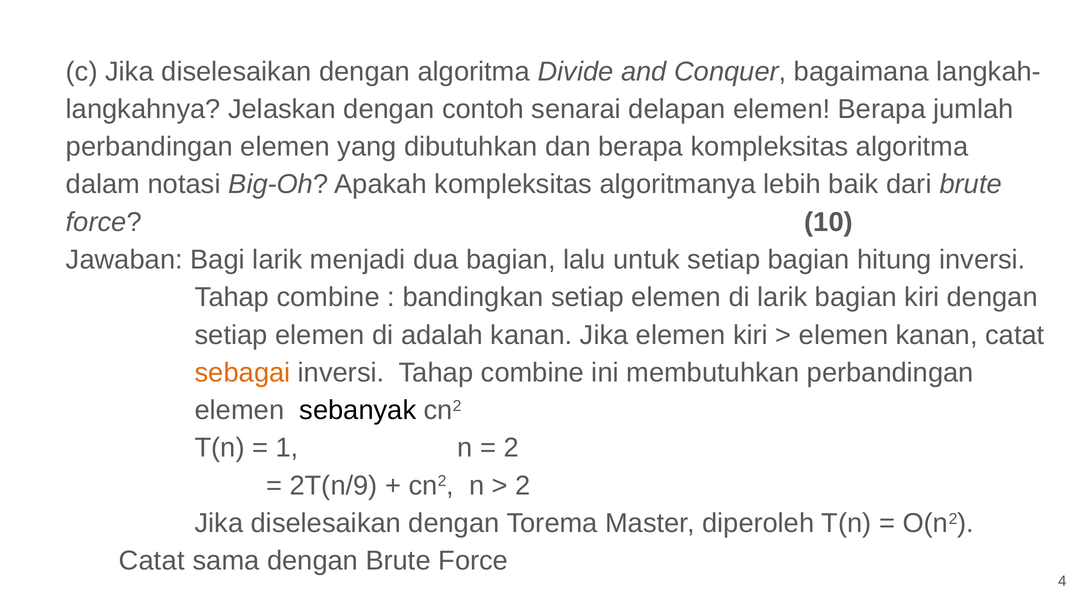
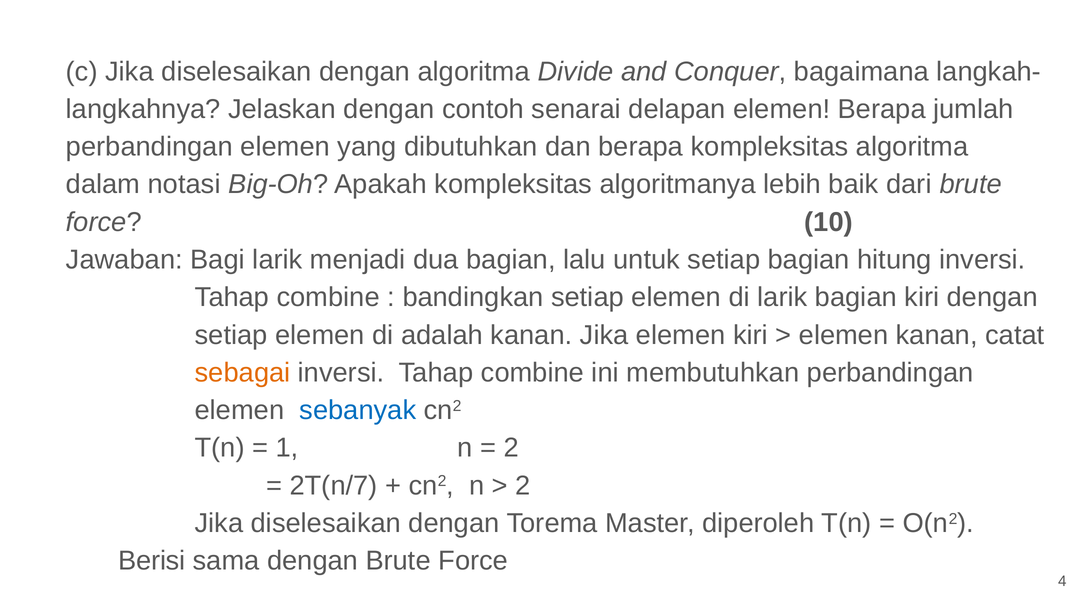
sebanyak colour: black -> blue (358, 411)
2T(n/9: 2T(n/9 -> 2T(n/7 (334, 486)
Catat: Catat -> Berisi (152, 561)
